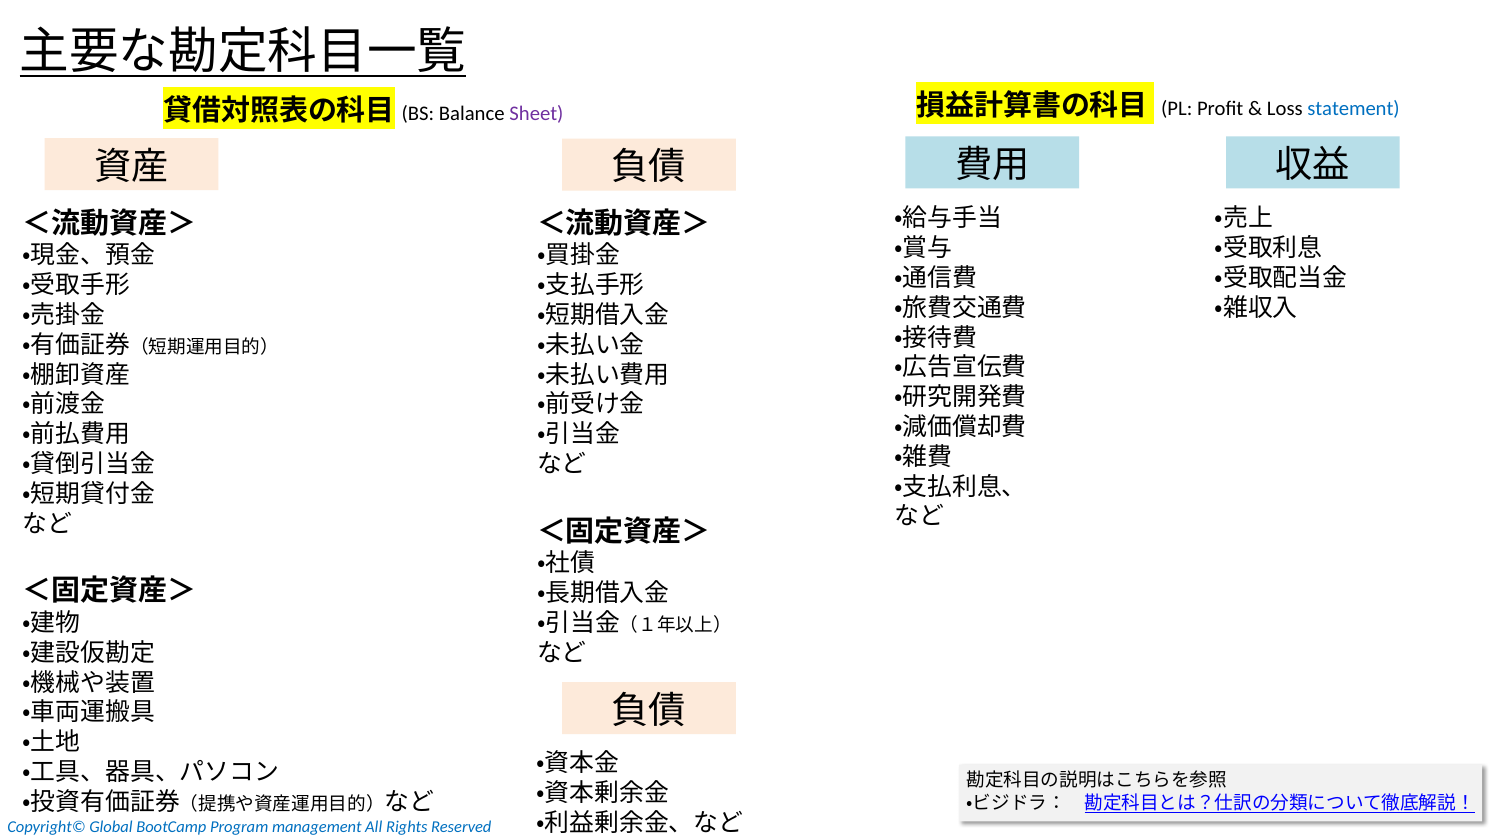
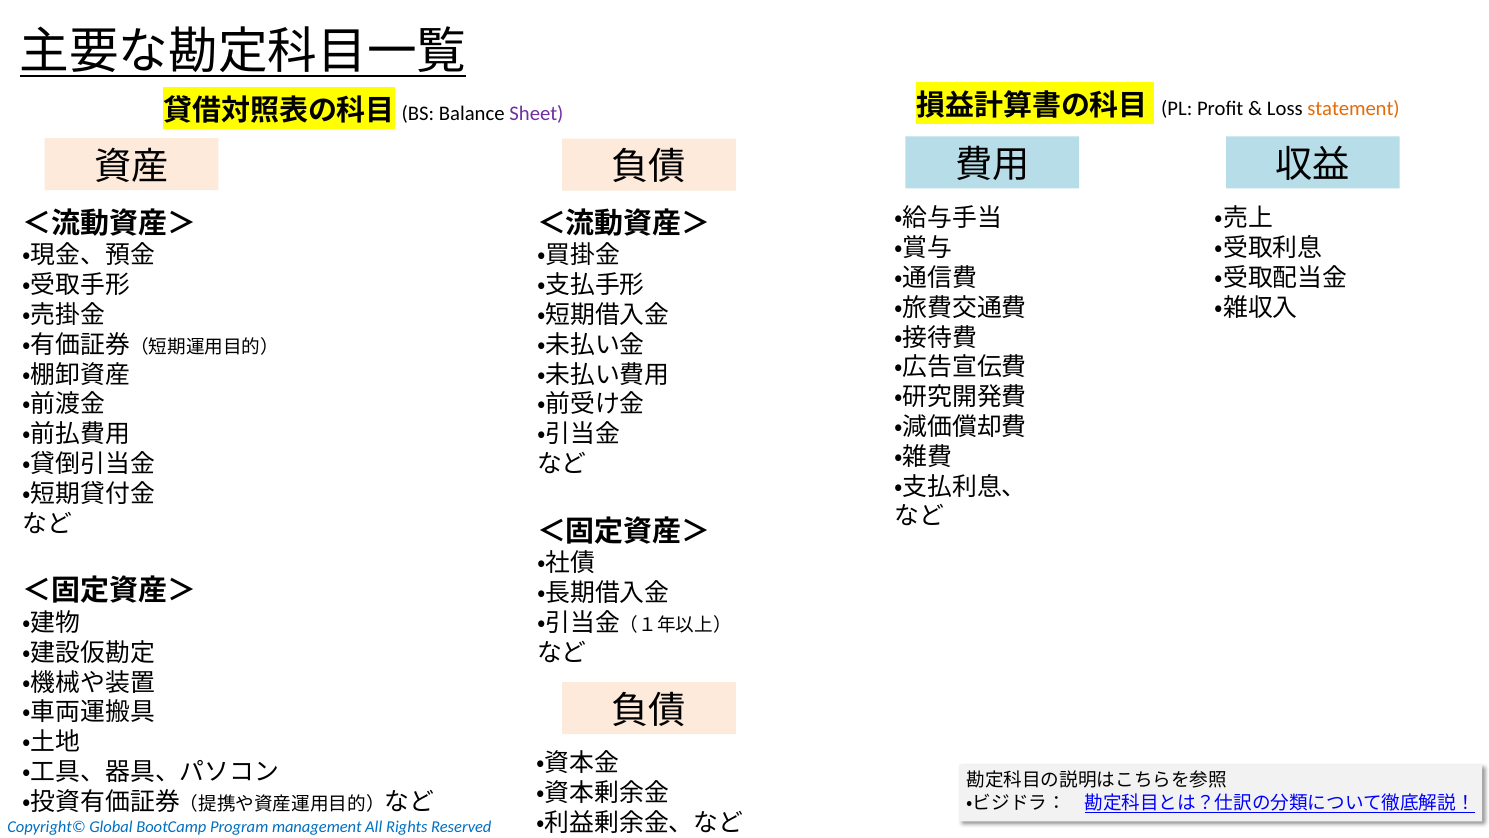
statement colour: blue -> orange (1354, 109)
